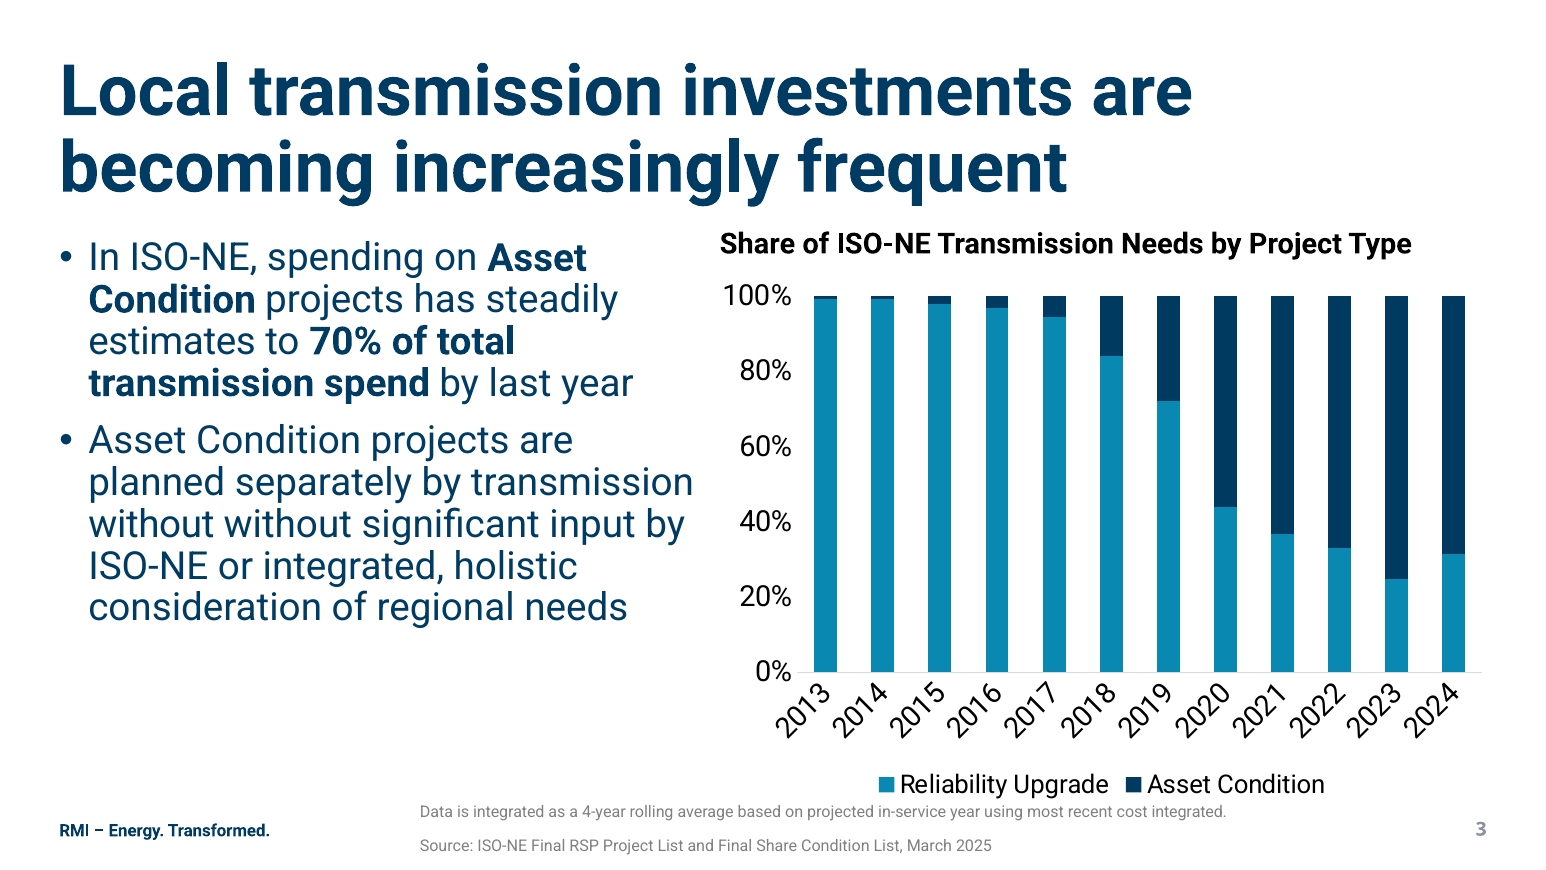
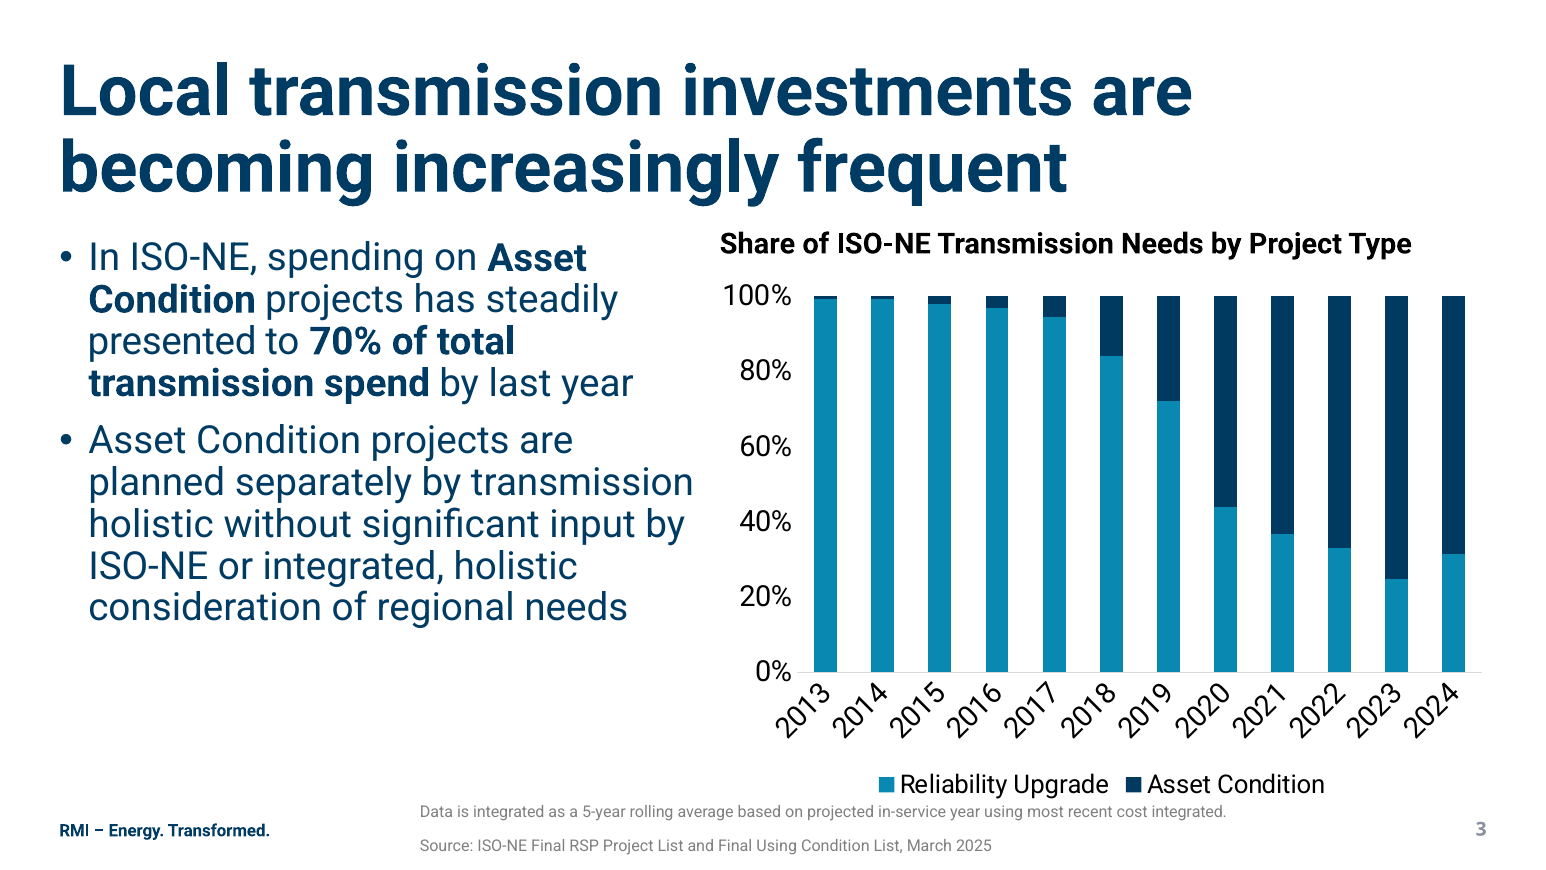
estimates: estimates -> presented (172, 341)
without: without -> holistic (151, 524)
4-year: 4-year -> 5-year (604, 812)
Final Share: Share -> Using (777, 846)
